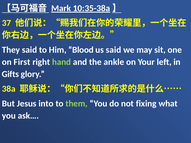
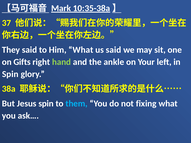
Him Blood: Blood -> What (81, 50)
First: First -> Gifts (22, 62)
Gifts: Gifts -> Spin (10, 74)
Jesus into: into -> spin (46, 104)
them colour: light green -> light blue (77, 104)
